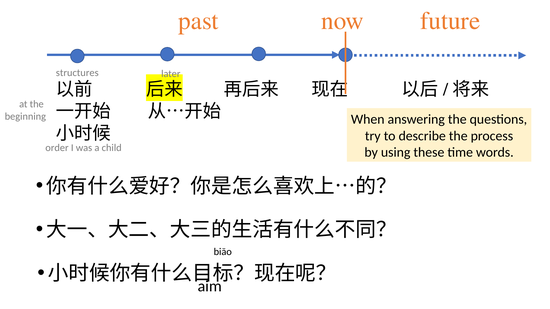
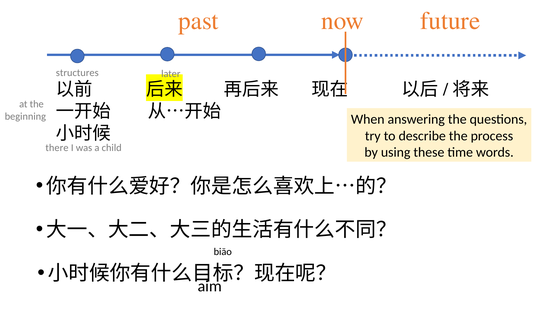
order: order -> there (57, 148)
